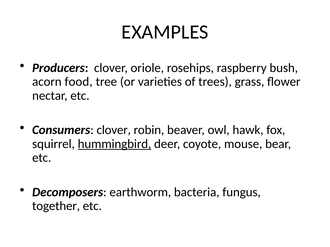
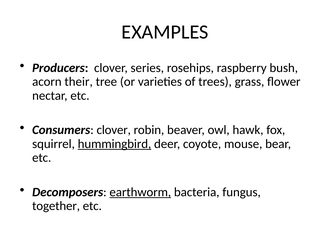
oriole: oriole -> series (147, 68)
food: food -> their (79, 82)
earthworm underline: none -> present (140, 193)
